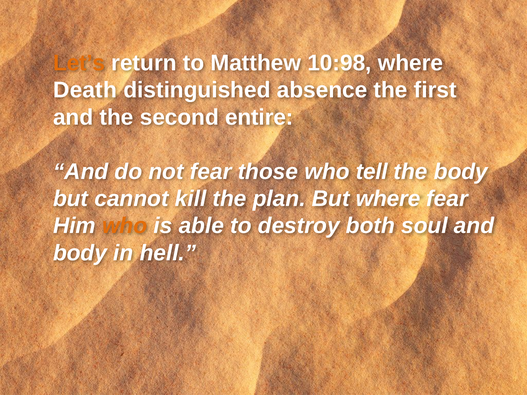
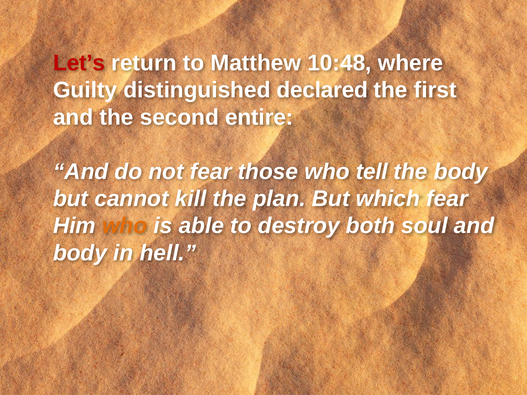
Let’s colour: orange -> red (79, 63)
10:98: 10:98 -> 10:48 (339, 63)
Death: Death -> Guilty (85, 90)
absence: absence -> declared (322, 90)
But where: where -> which (388, 199)
